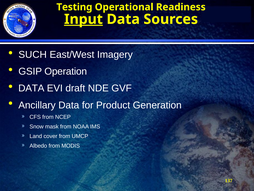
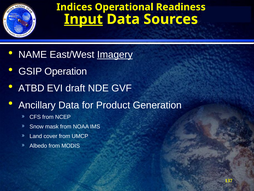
Testing: Testing -> Indices (74, 7)
SUCH: SUCH -> NAME (33, 54)
Imagery underline: none -> present (115, 54)
DATA: DATA -> ATBD (31, 88)
